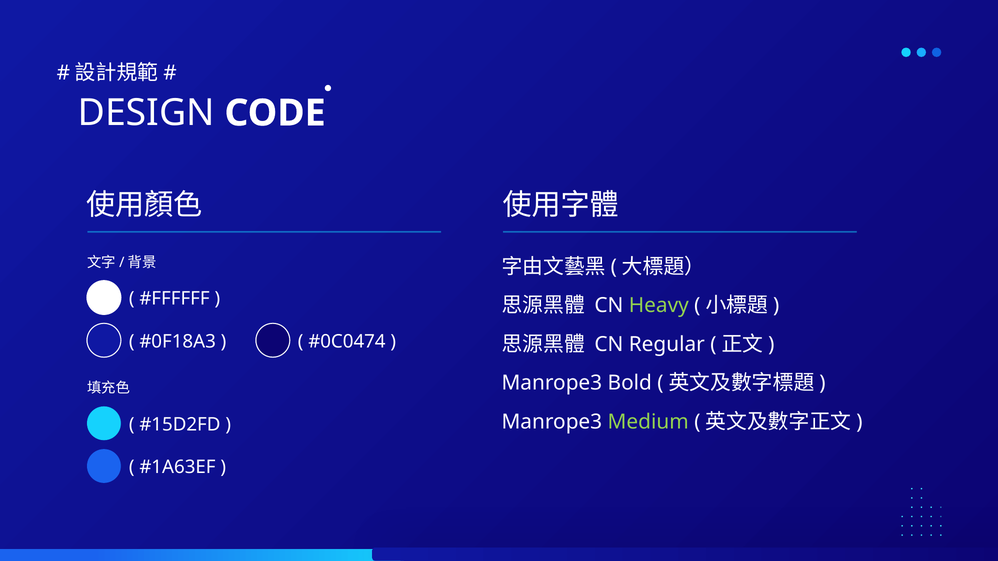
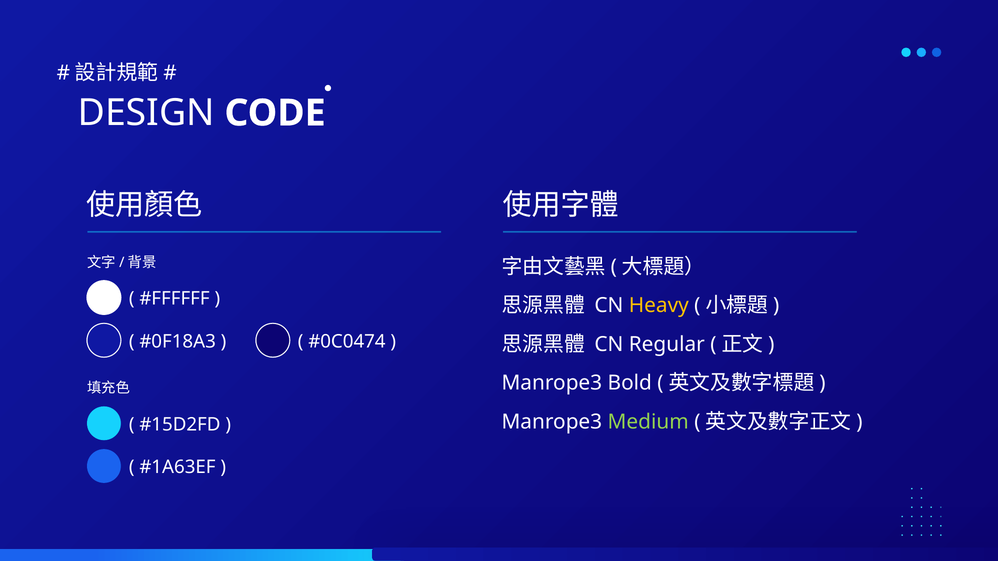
Heavy colour: light green -> yellow (659, 306)
